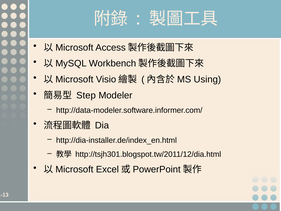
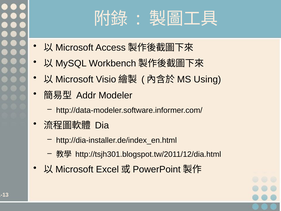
Step: Step -> Addr (86, 95)
